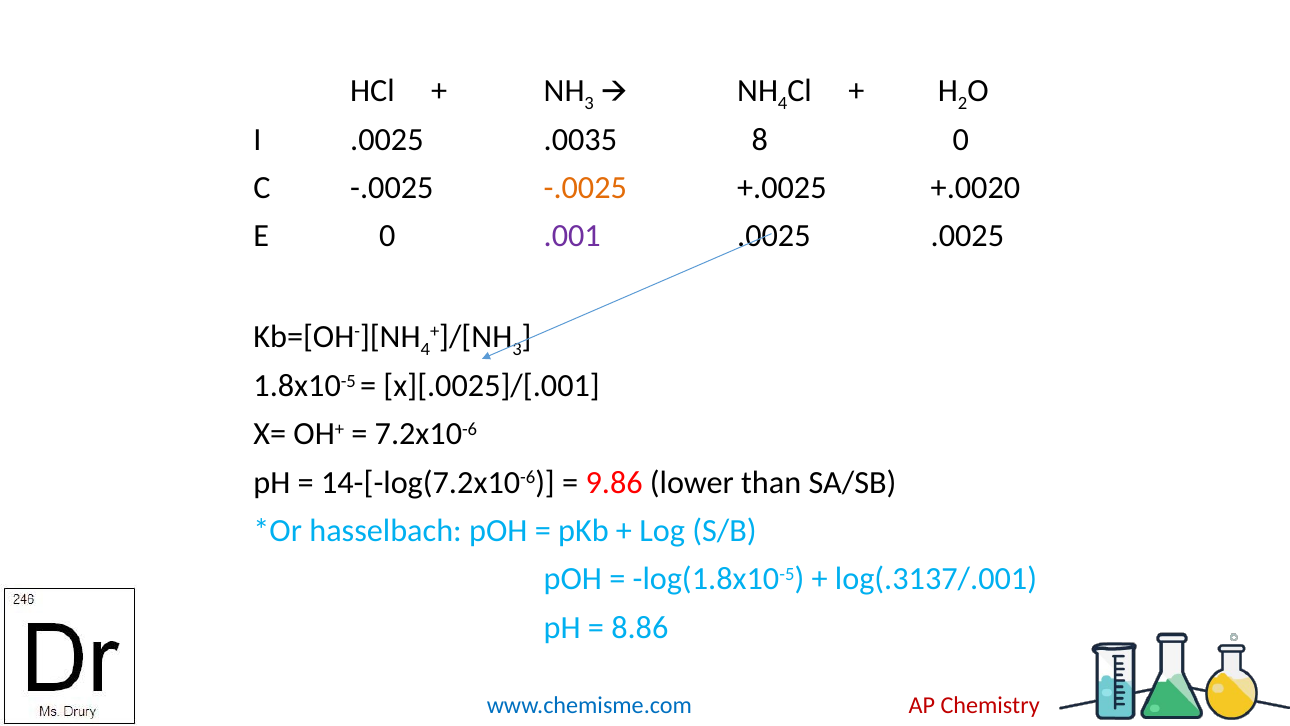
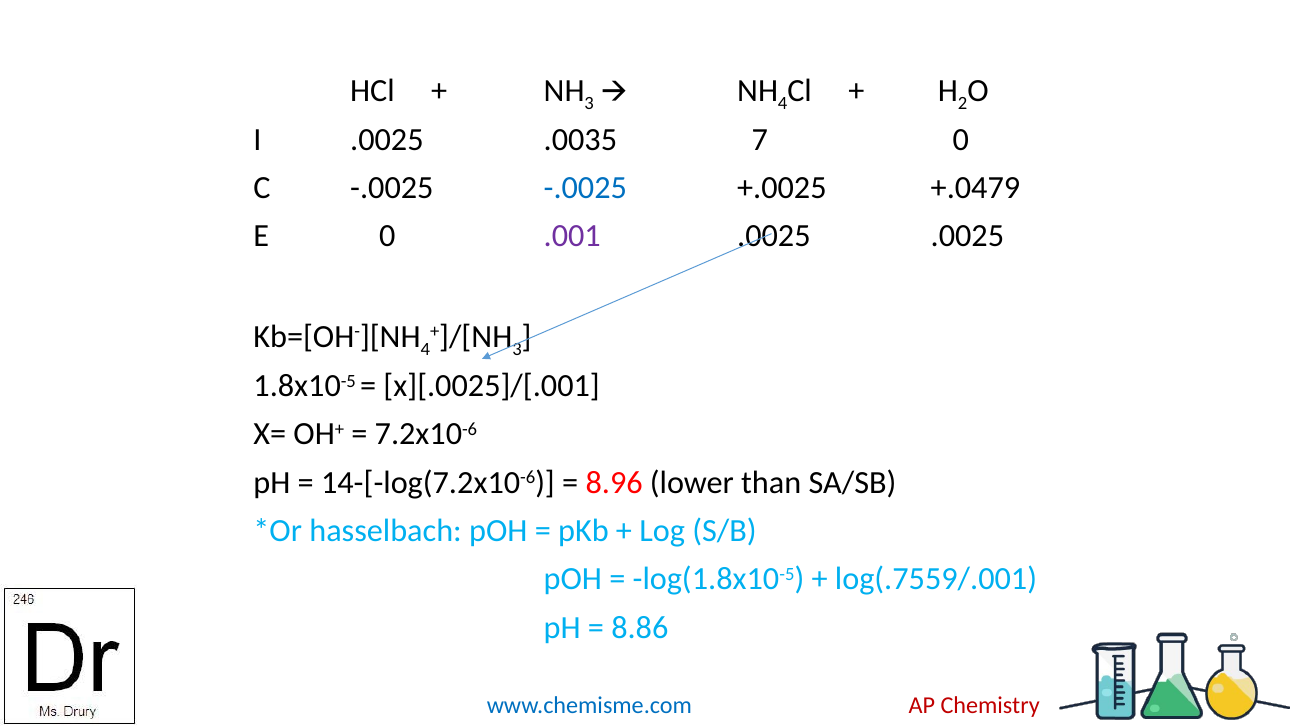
8: 8 -> 7 (760, 140)
-.0025 colour: orange -> blue (585, 188)
+.0020: +.0020 -> +.0479 (975, 188)
9.86: 9.86 -> 8.96 (614, 482)
log(.3137/.001: log(.3137/.001 -> log(.7559/.001 (936, 579)
